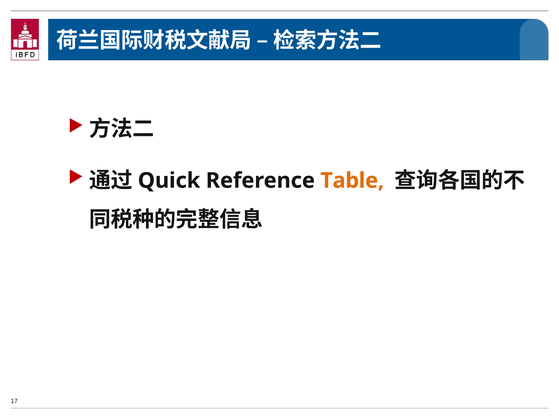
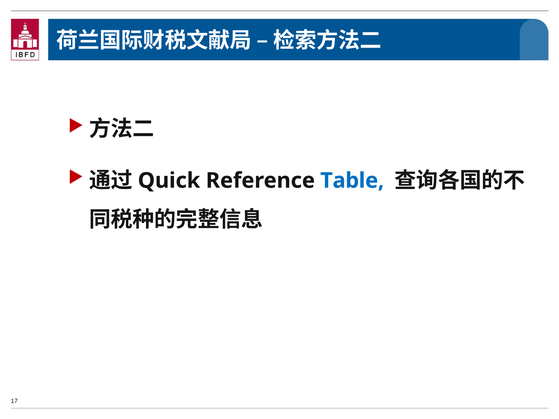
Table colour: orange -> blue (352, 181)
